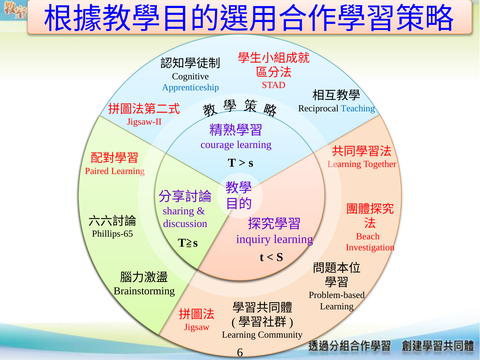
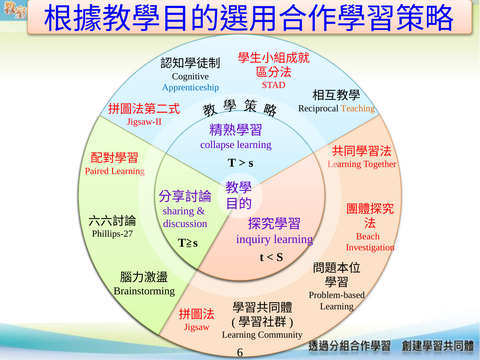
Teaching colour: blue -> orange (358, 108)
courage: courage -> collapse (217, 145)
Phillips-65: Phillips-65 -> Phillips-27 (112, 234)
